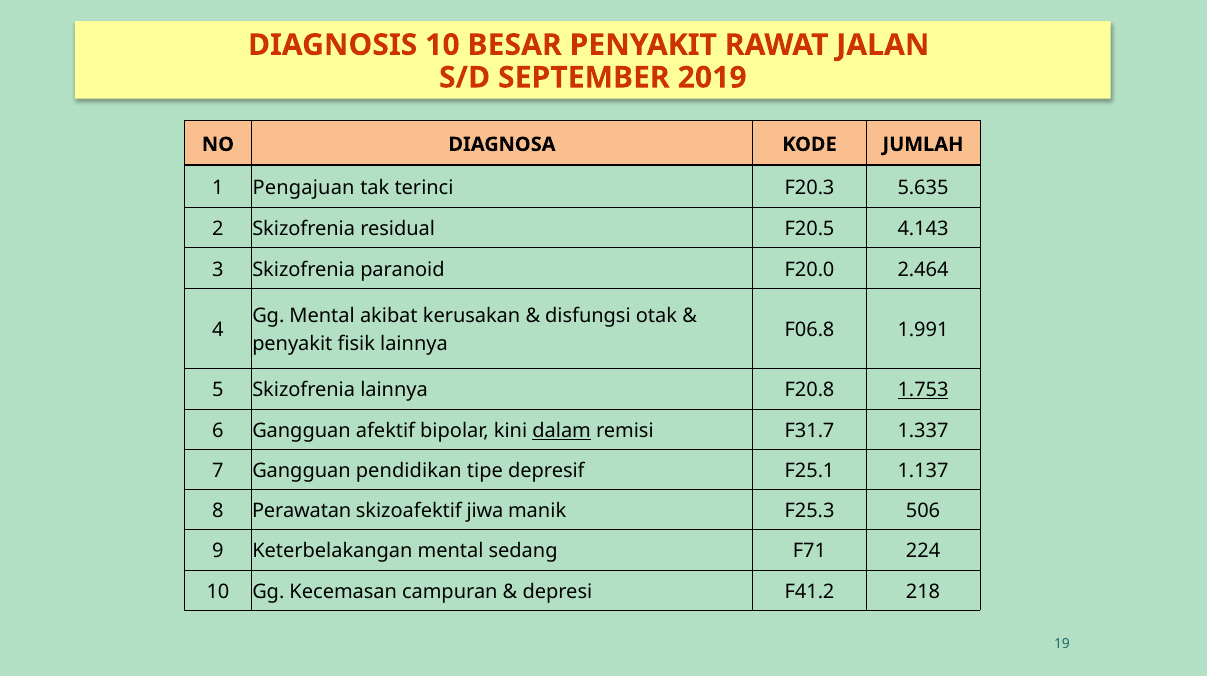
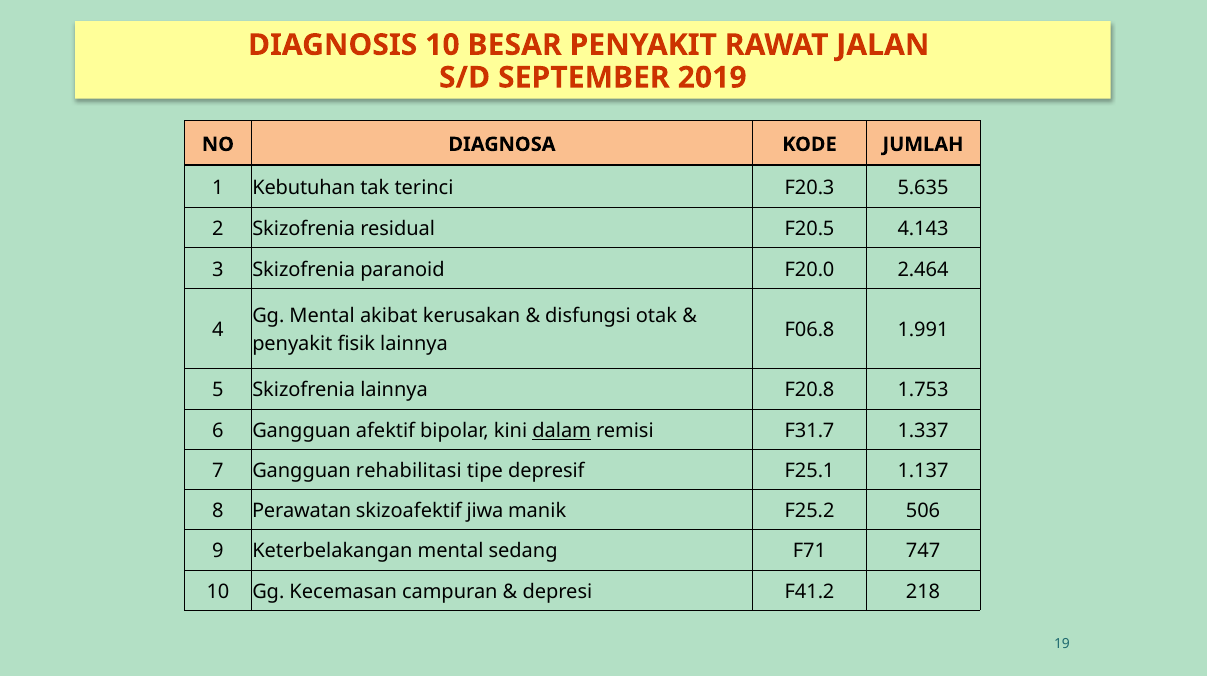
Pengajuan: Pengajuan -> Kebutuhan (304, 188)
1.753 underline: present -> none (923, 390)
pendidikan: pendidikan -> rehabilitasi (409, 471)
F25.3: F25.3 -> F25.2 (810, 511)
224: 224 -> 747 (923, 552)
